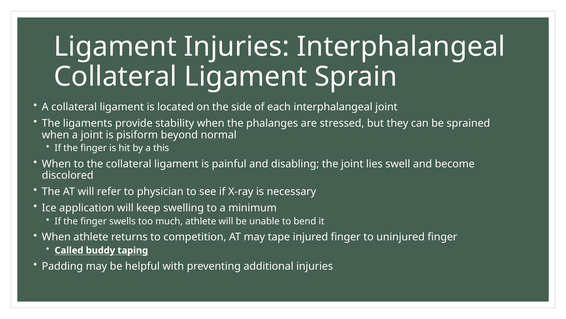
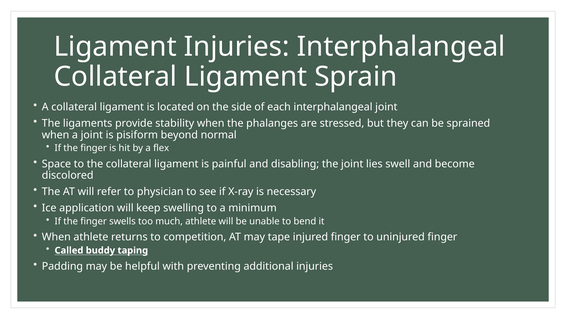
this: this -> flex (161, 148)
When: When -> Space (56, 164)
